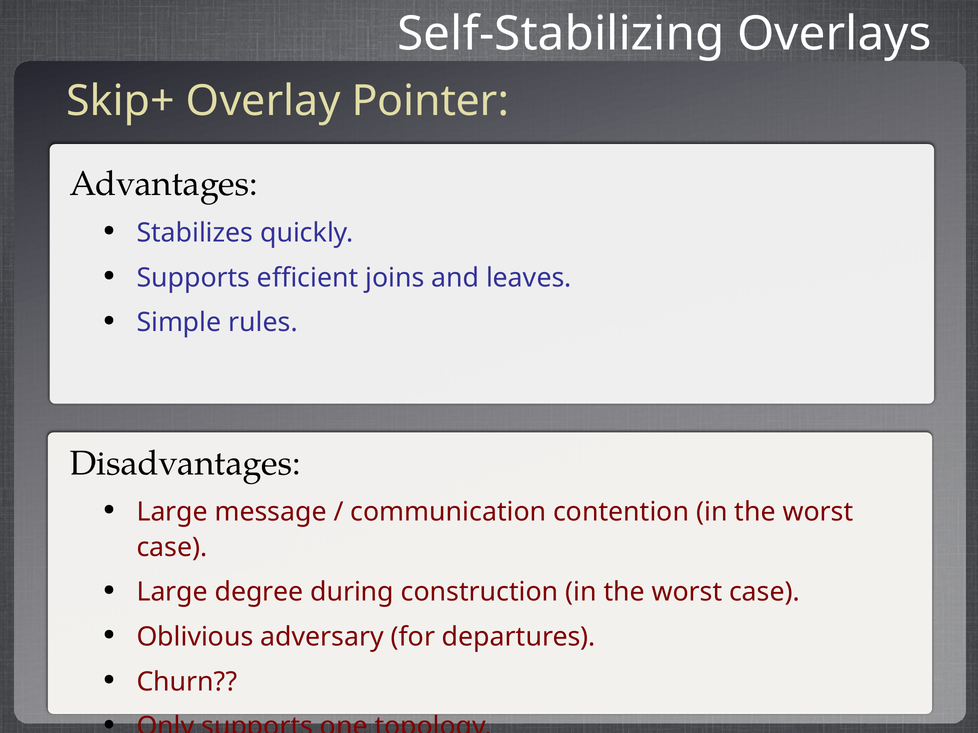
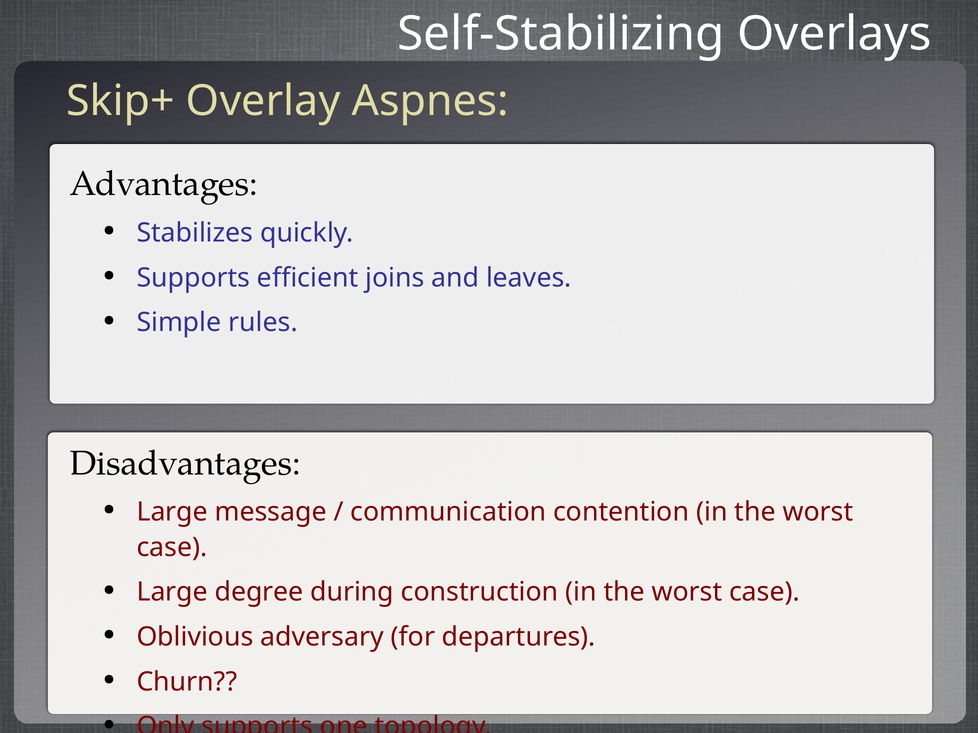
Pointer: Pointer -> Aspnes (430, 101)
